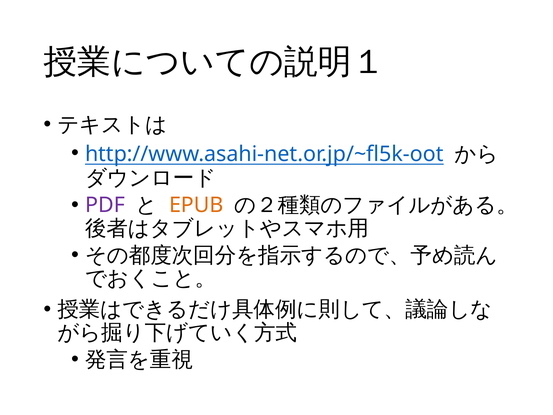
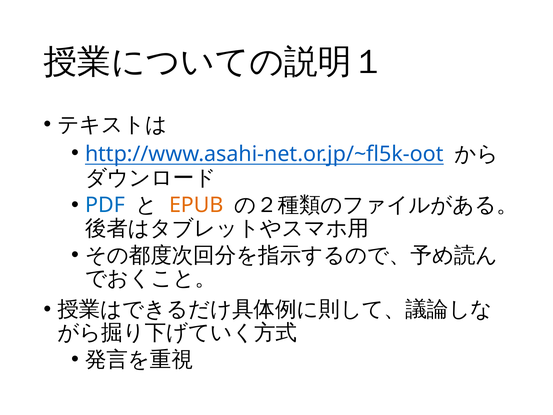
PDF colour: purple -> blue (105, 205)
